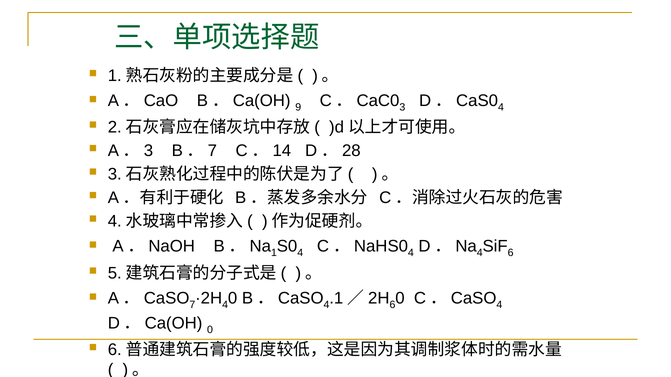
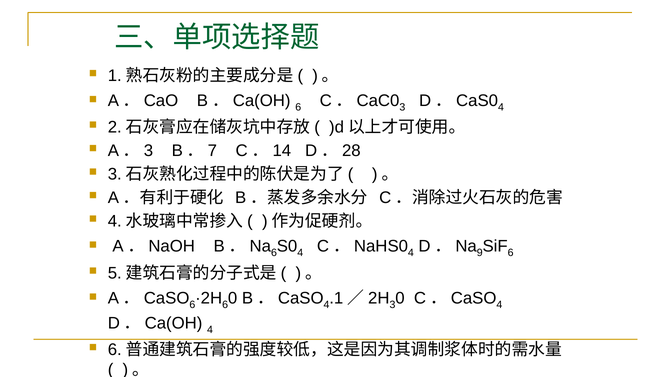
B．Ca(OH 9: 9 -> 6 (298, 107)
1: 1 -> 6 (274, 253)
4: 4 -> 9 (480, 253)
7: 7 -> 6 (192, 305)
4: 4 -> 6 (225, 305)
6: 6 -> 3 (392, 305)
D．Ca(OH 0: 0 -> 4 (210, 330)
